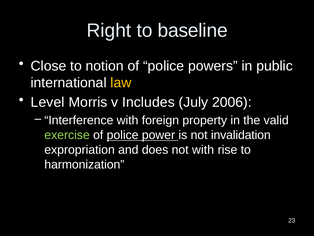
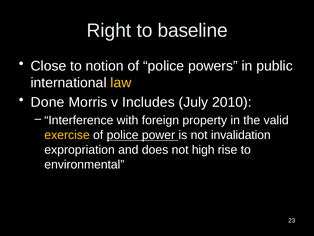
Level: Level -> Done (48, 102)
2006: 2006 -> 2010 (232, 102)
exercise colour: light green -> yellow (67, 135)
not with: with -> high (203, 150)
harmonization: harmonization -> environmental (84, 164)
